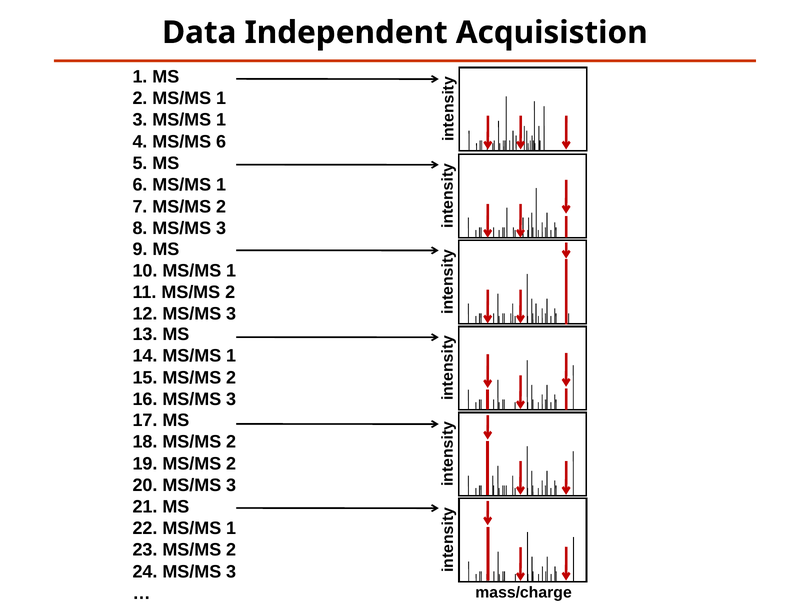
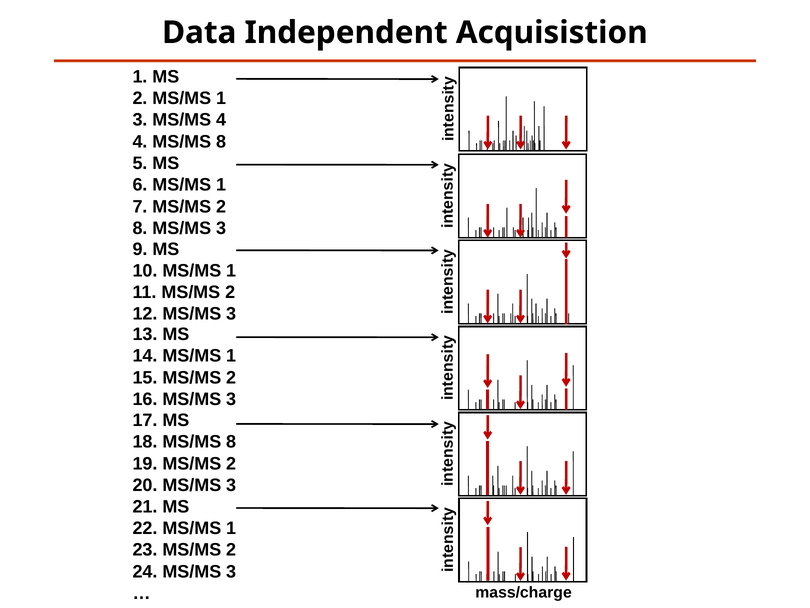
3 MS/MS 1: 1 -> 4 (221, 120)
4 MS/MS 6: 6 -> 8 (221, 142)
18 MS/MS 2: 2 -> 8 (231, 442)
